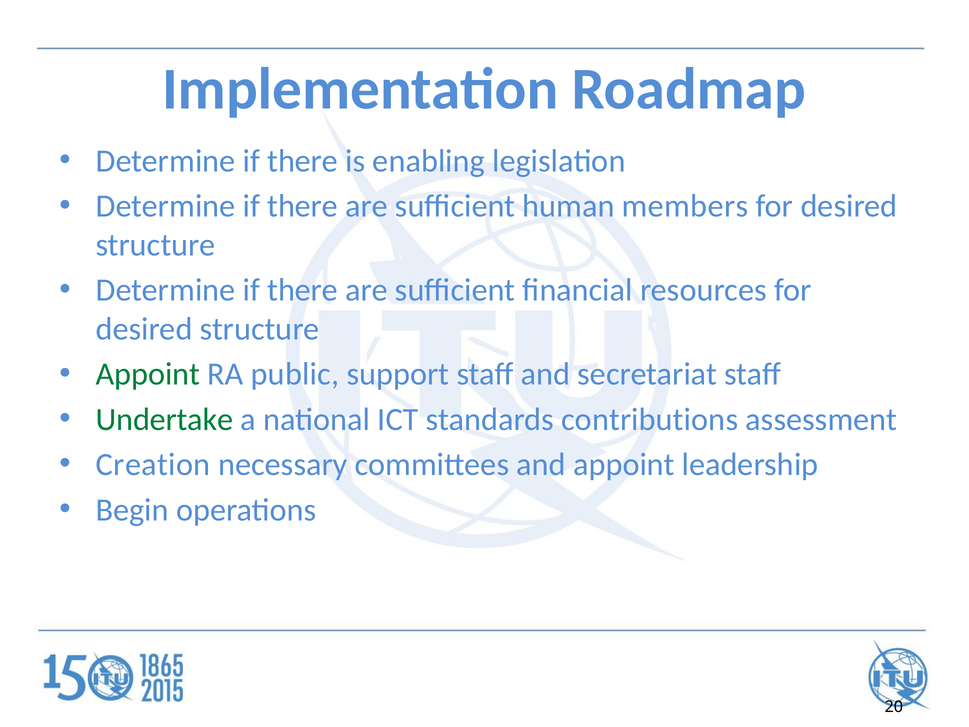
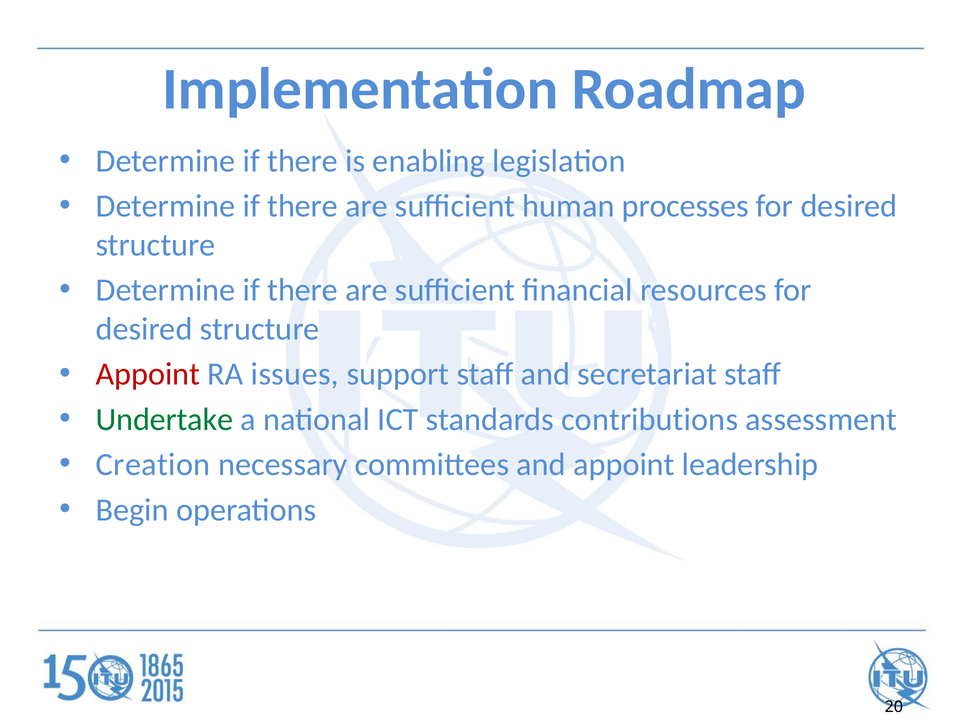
members: members -> processes (685, 206)
Appoint colour: green -> red (148, 374)
public: public -> issues (295, 374)
